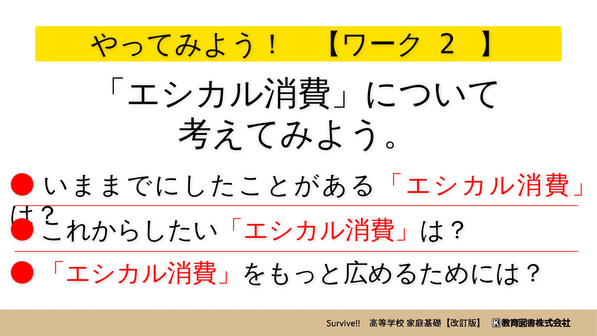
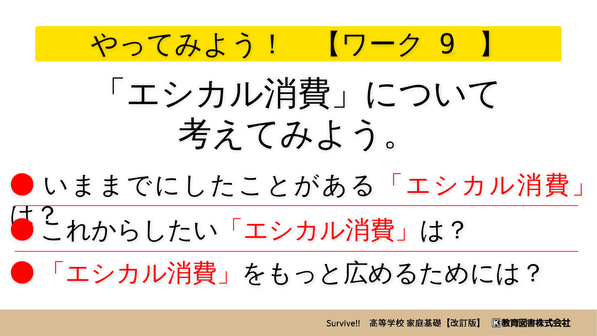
2: 2 -> 9 (448, 44)
